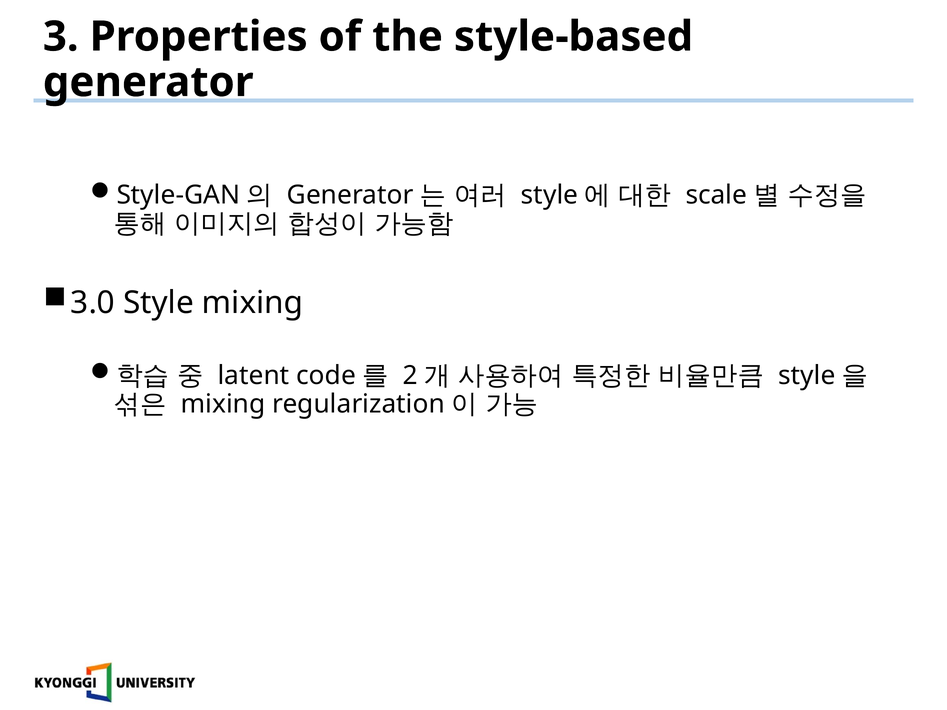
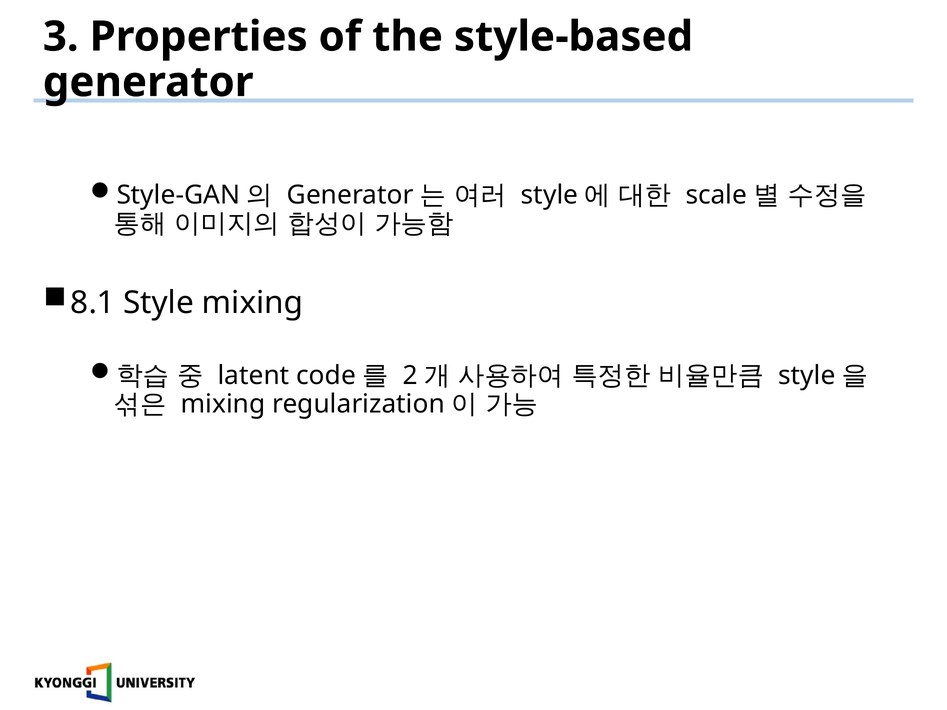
3.0: 3.0 -> 8.1 (93, 303)
